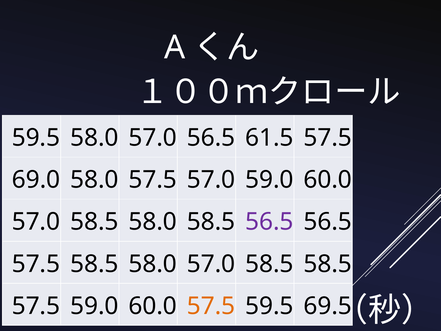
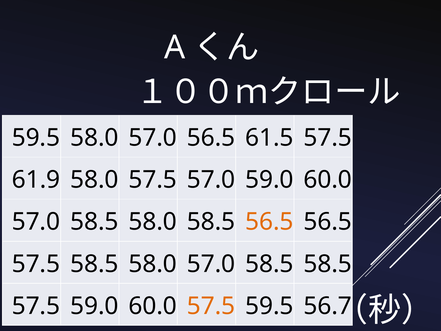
69.0: 69.0 -> 61.9 (36, 180)
56.5 colour: purple -> orange (269, 222)
69.5: 69.5 -> 56.7 (328, 306)
